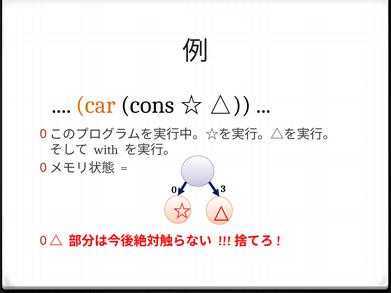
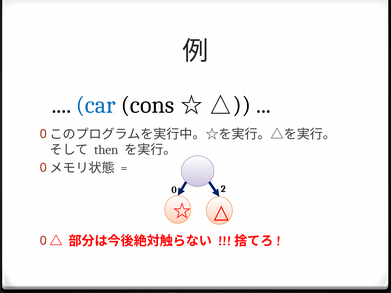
car colour: orange -> blue (96, 105)
with: with -> then (106, 150)
3: 3 -> 2 (223, 189)
